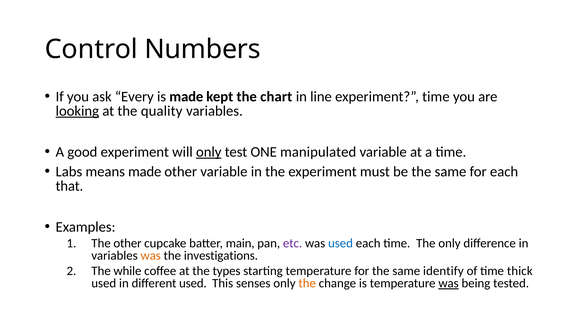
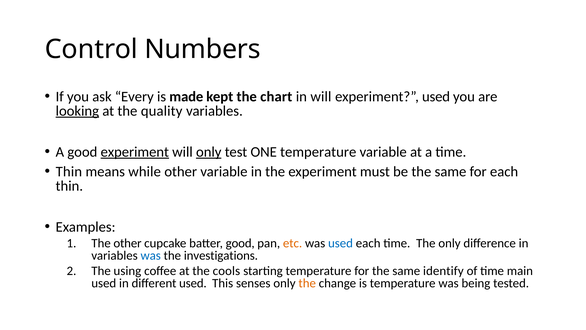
in line: line -> will (321, 96)
experiment time: time -> used (436, 96)
experiment underline: none -> present (135, 152)
ONE manipulated: manipulated -> temperature (318, 152)
Labs: Labs -> Thin (69, 171)
means made: made -> while (145, 171)
that: that -> thin (69, 186)
batter main: main -> good (240, 243)
etc colour: purple -> orange (293, 243)
was colour: orange -> blue (151, 255)
while: while -> using (127, 271)
types: types -> cools (226, 271)
thick: thick -> main (520, 271)
was underline: present -> none (449, 283)
